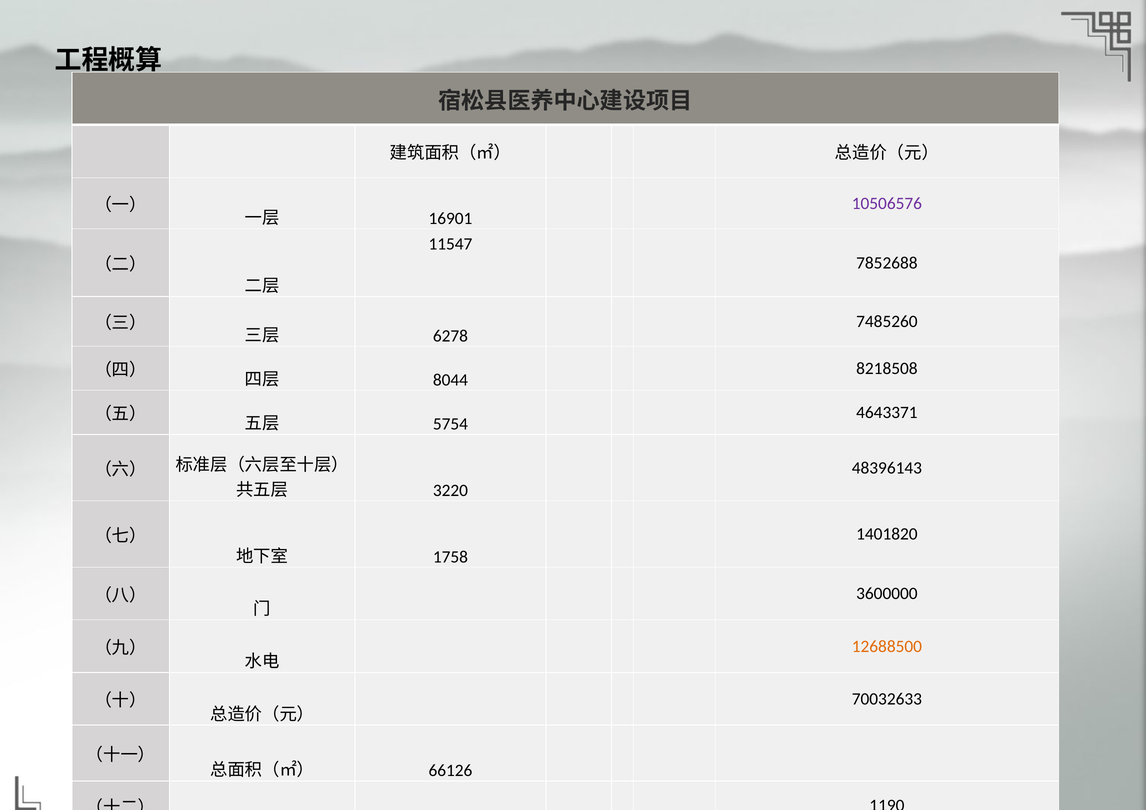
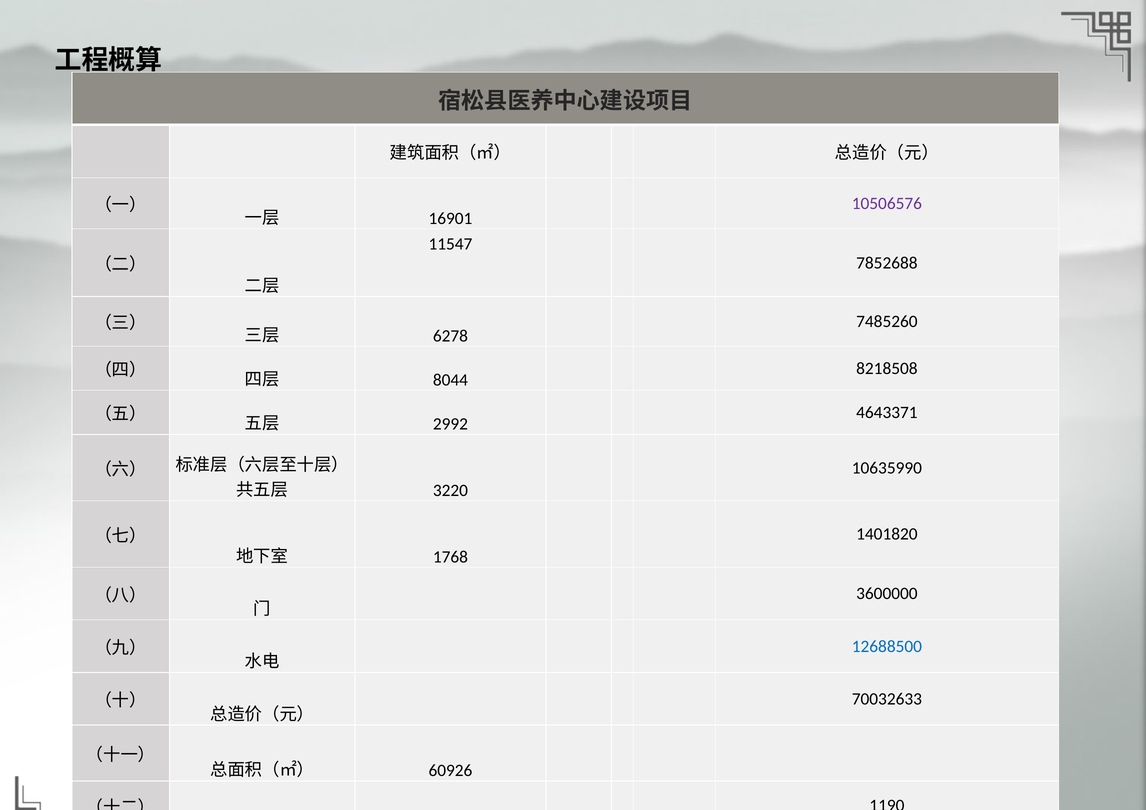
5754: 5754 -> 2992 (450, 424)
48396143: 48396143 -> 10635990 (887, 468)
1758: 1758 -> 1768 (450, 557)
12688500 colour: orange -> blue (887, 647)
66126: 66126 -> 60926 (450, 771)
